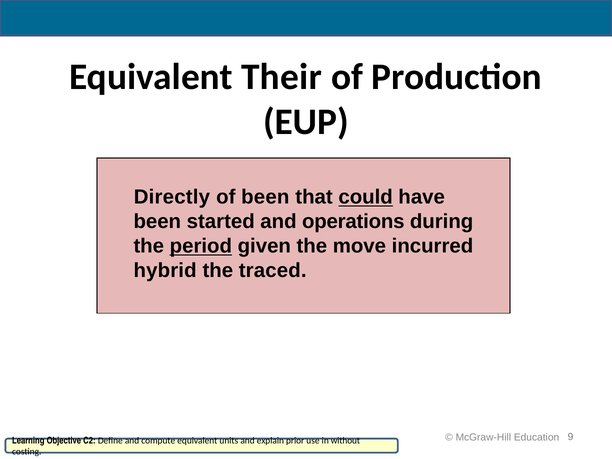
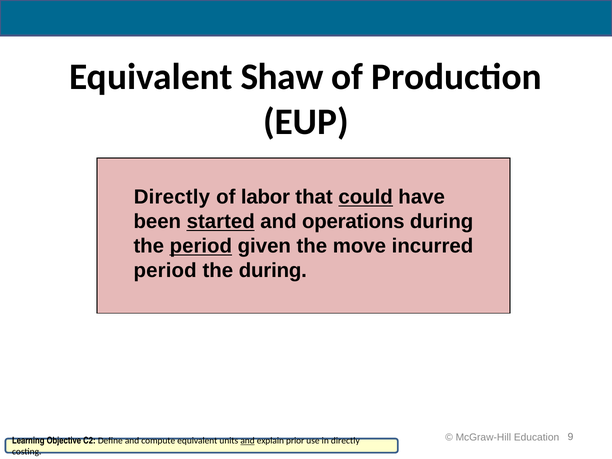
Their: Their -> Shaw (282, 77)
of been: been -> labor (266, 197)
started underline: none -> present (221, 222)
hybrid: hybrid -> period (165, 271)
the traced: traced -> during (273, 271)
and underline: none -> present (248, 441)
in without: without -> directly (345, 441)
